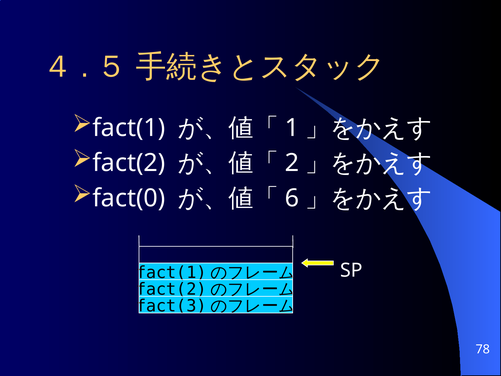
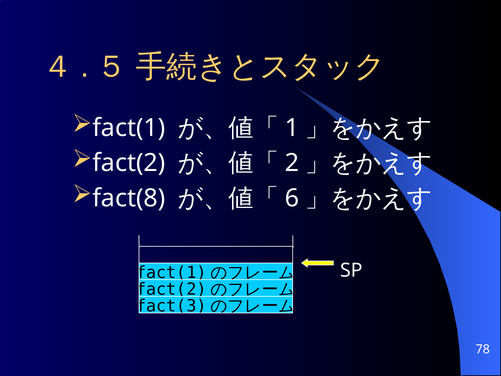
fact(0: fact(0 -> fact(8 (129, 198)
